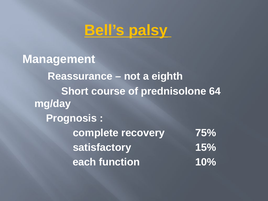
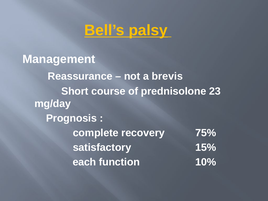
eighth: eighth -> brevis (167, 76)
64: 64 -> 23 (215, 91)
